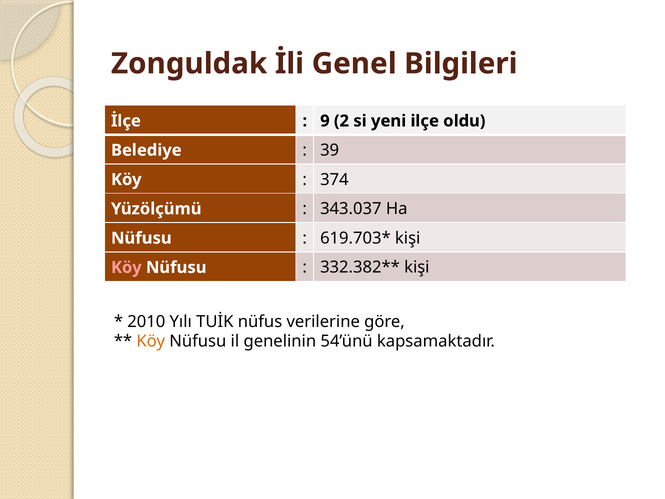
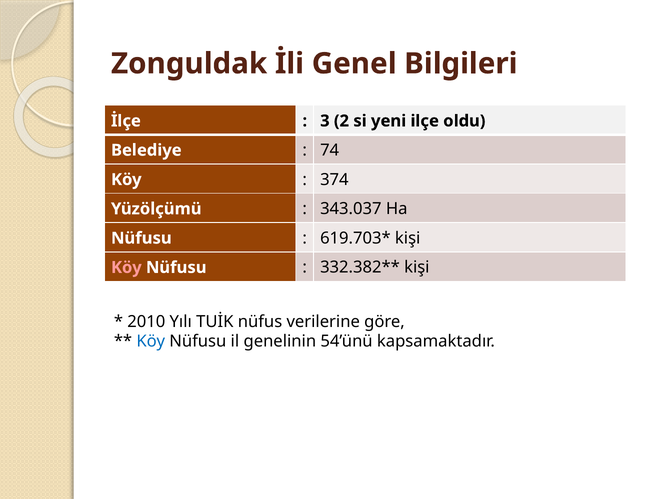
9: 9 -> 3 (325, 121)
39: 39 -> 74 (330, 150)
Köy colour: orange -> blue (151, 341)
